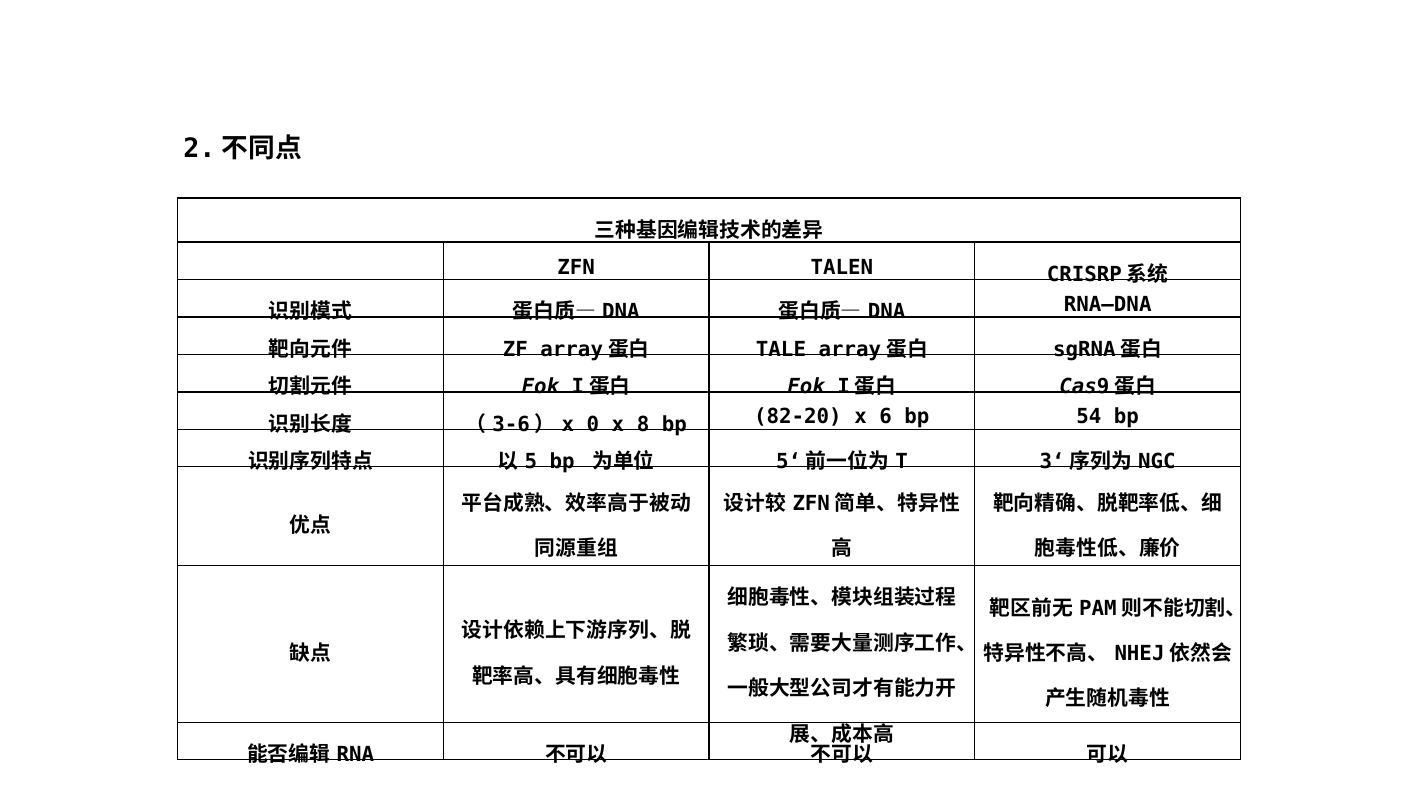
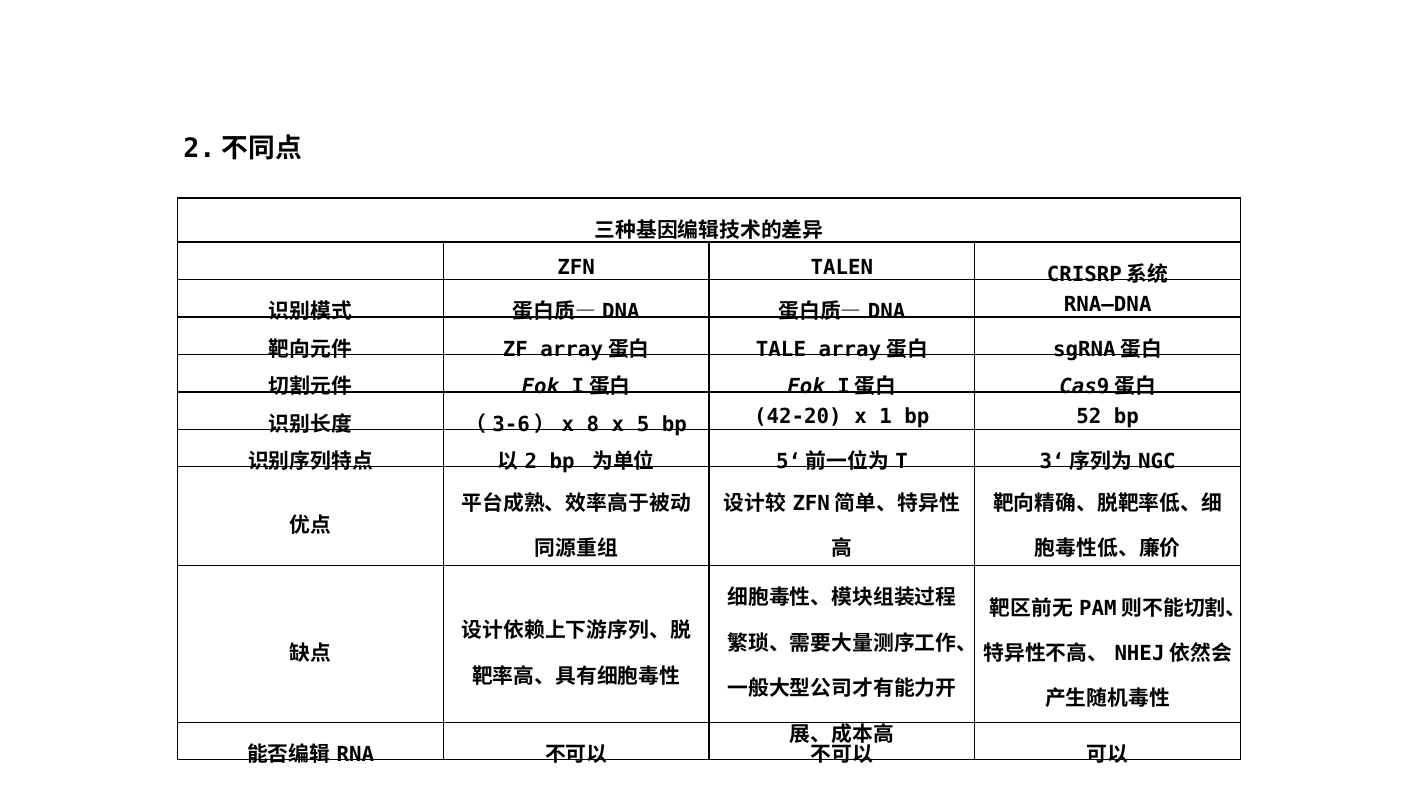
0: 0 -> 8 (593, 425)
8: 8 -> 5 (643, 425)
82-20: 82-20 -> 42-20 (798, 417)
6: 6 -> 1 (886, 417)
54: 54 -> 52 (1089, 417)
5: 5 -> 2 (531, 462)
